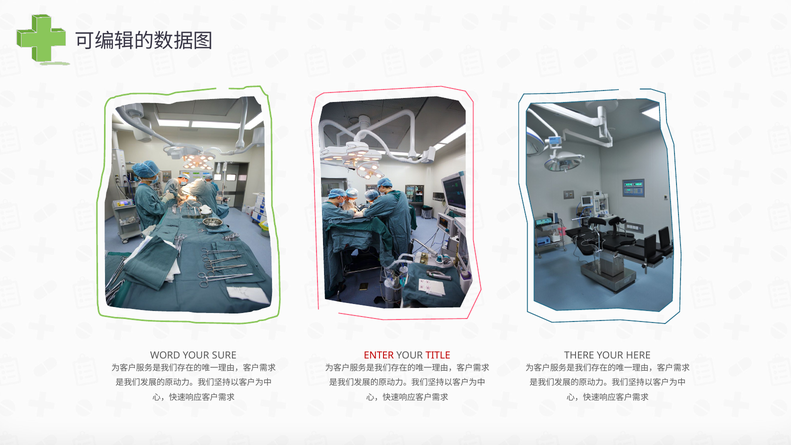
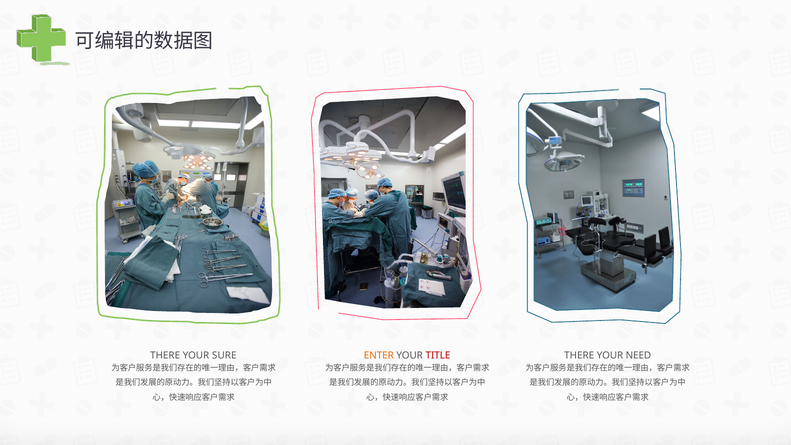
WORD: WORD -> THERE (165, 355)
ENTER colour: red -> orange (379, 355)
HERE: HERE -> NEED (638, 355)
